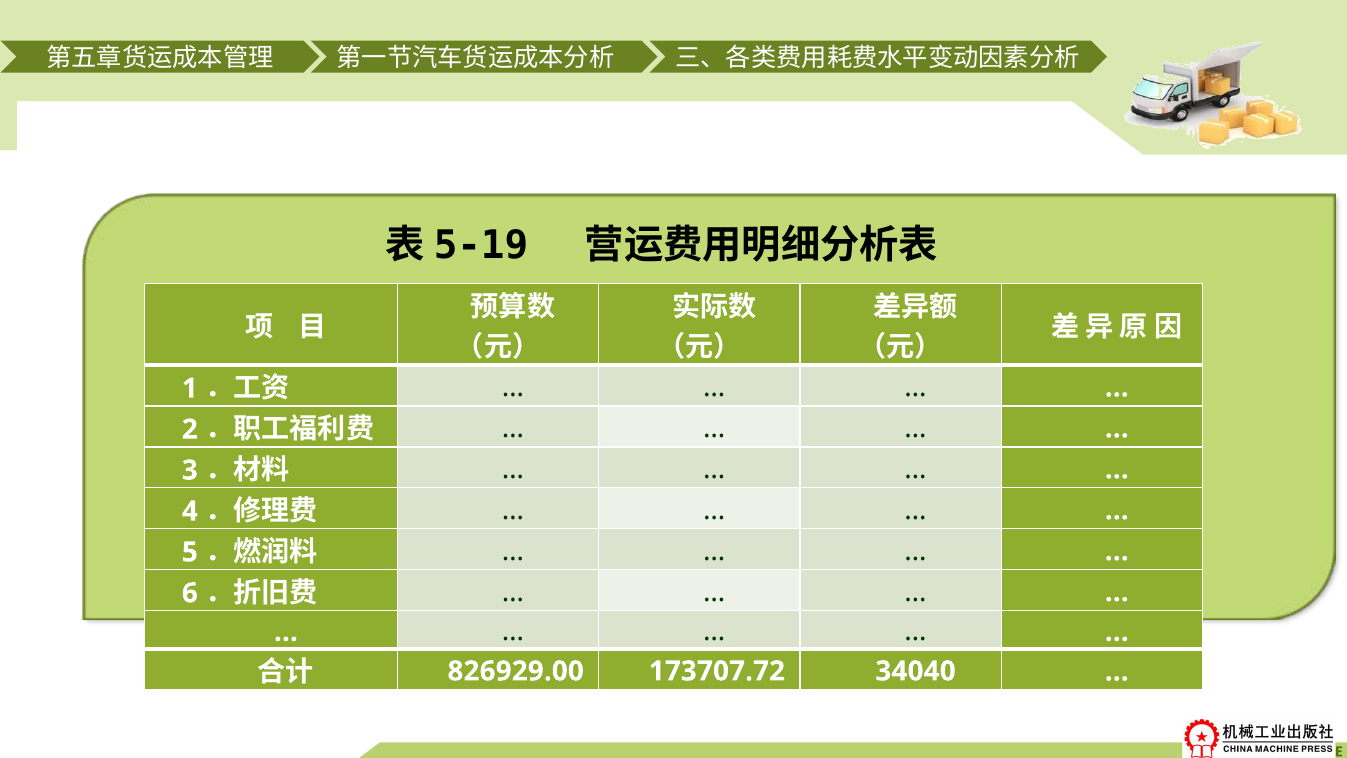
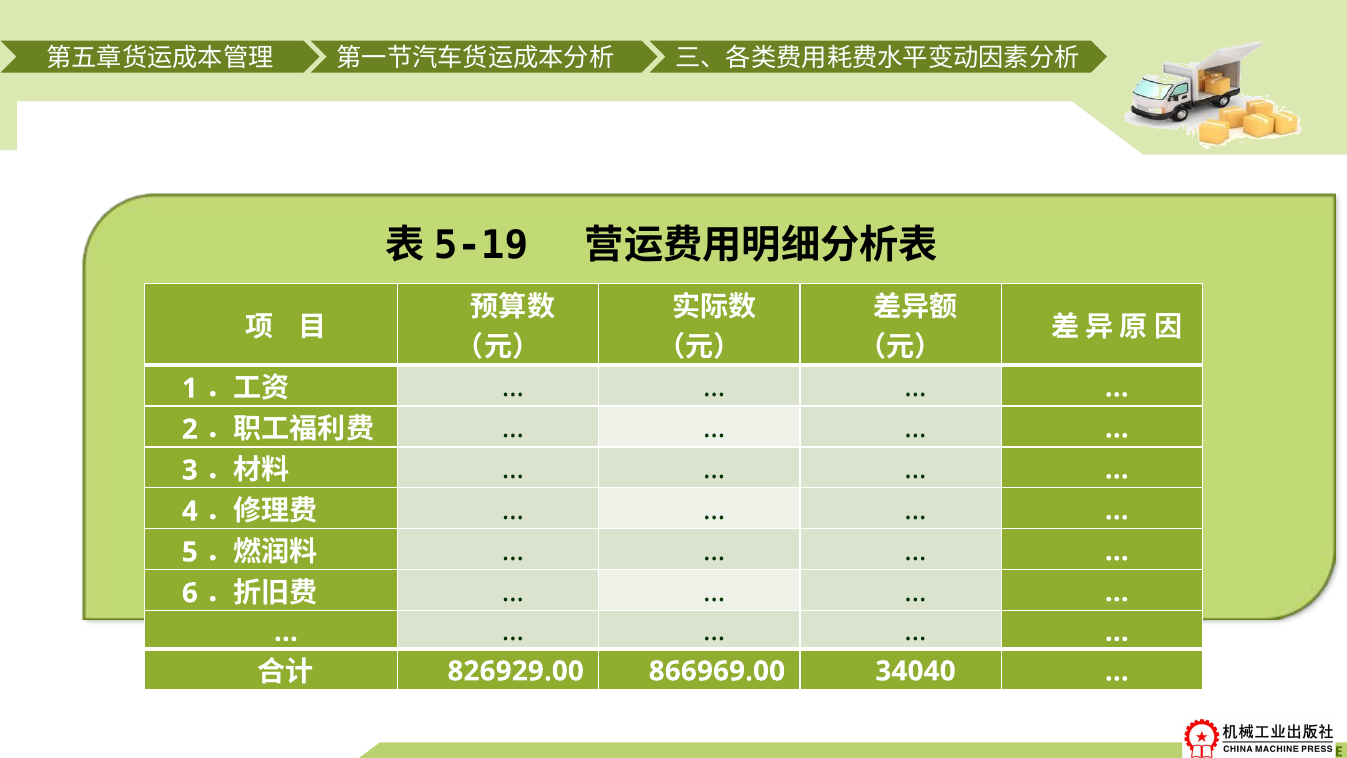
173707.72: 173707.72 -> 866969.00 (717, 671)
